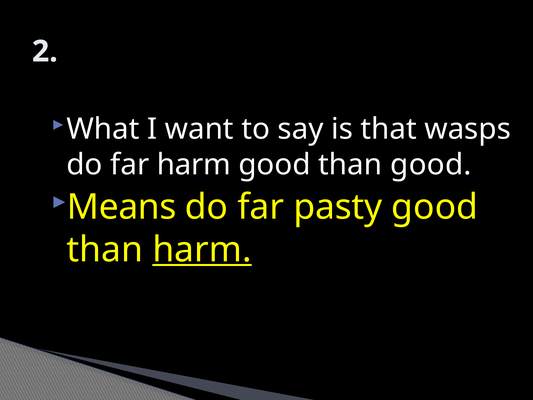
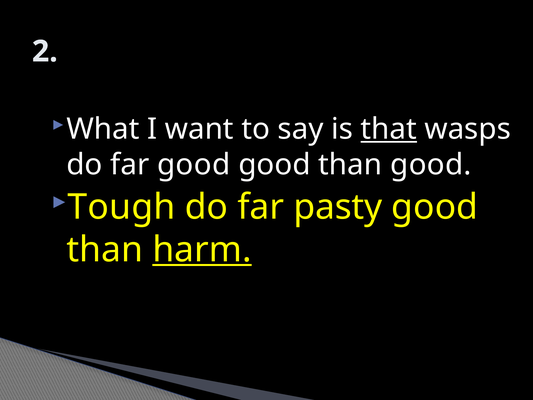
that underline: none -> present (389, 129)
far harm: harm -> good (194, 165)
Means: Means -> Tough (121, 207)
